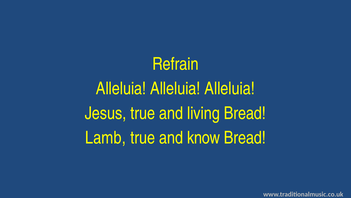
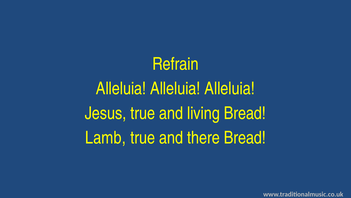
know: know -> there (203, 137)
